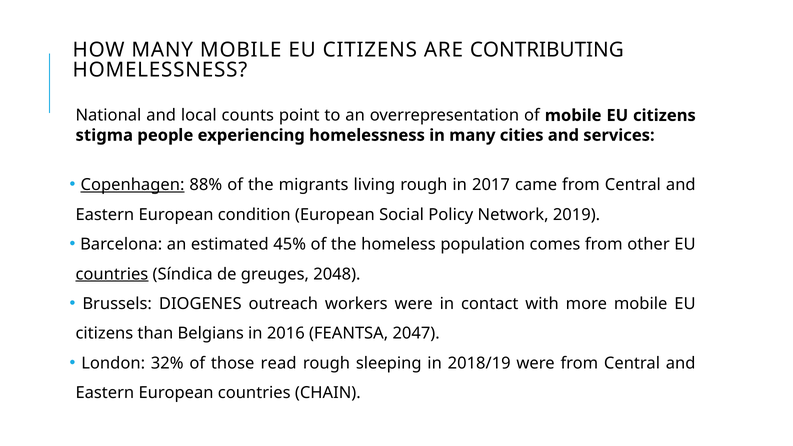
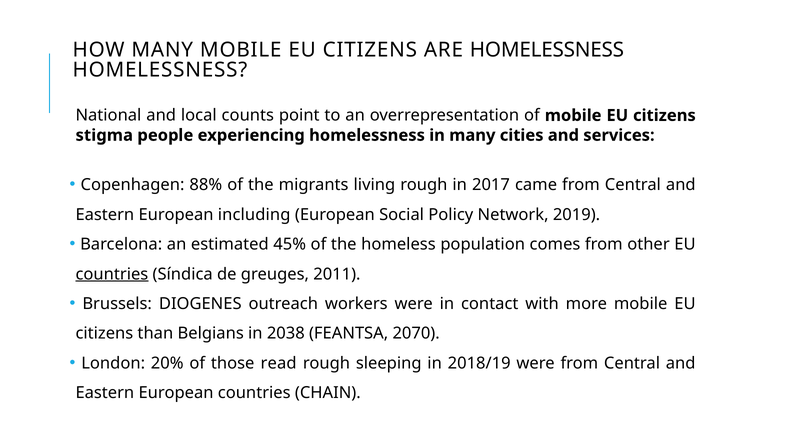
ARE CONTRIBUTING: CONTRIBUTING -> HOMELESSNESS (547, 50)
Copenhagen underline: present -> none (133, 185)
condition: condition -> including (254, 215)
2048: 2048 -> 2011 (337, 274)
2016: 2016 -> 2038 (286, 334)
2047: 2047 -> 2070 (416, 334)
32%: 32% -> 20% (167, 363)
